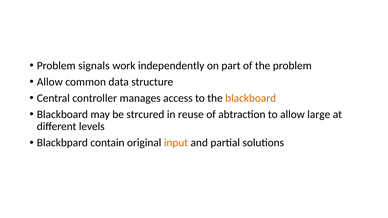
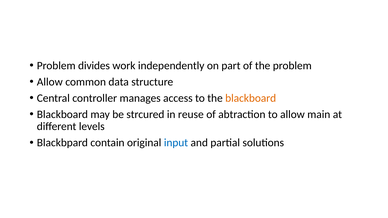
signals: signals -> divides (94, 66)
large: large -> main (319, 114)
input colour: orange -> blue (176, 143)
